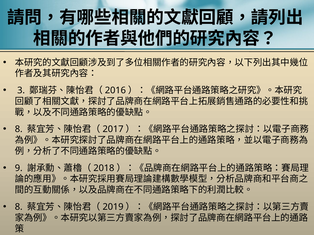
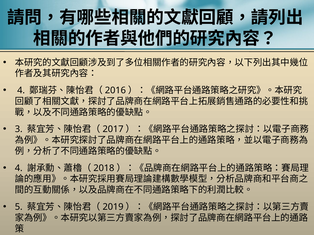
3: 3 -> 4 (21, 91)
8: 8 -> 3 (19, 129)
9: 9 -> 4 (19, 168)
8: 8 -> 5 (19, 207)
